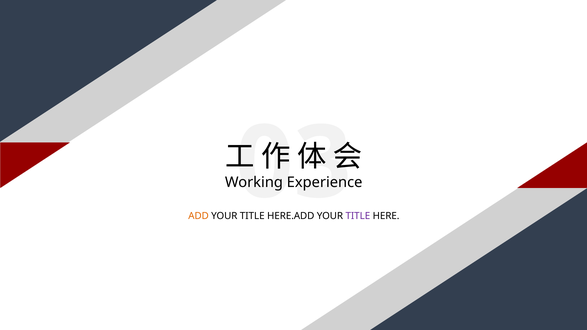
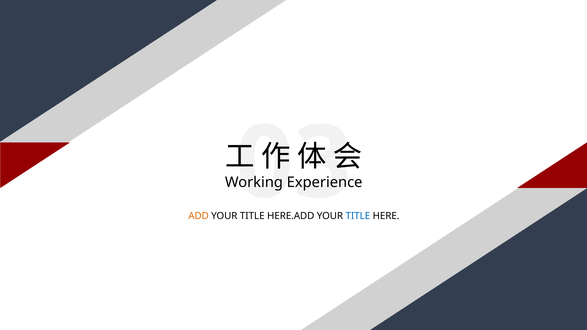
TITLE colour: purple -> blue (358, 216)
